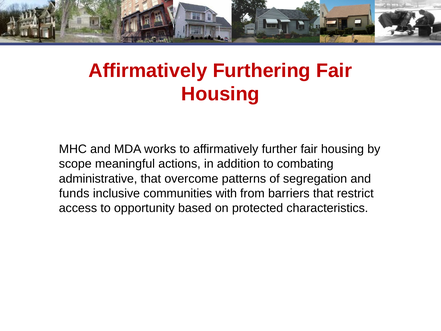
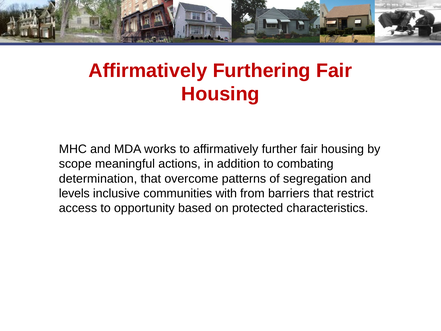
administrative: administrative -> determination (98, 179)
funds: funds -> levels (74, 193)
